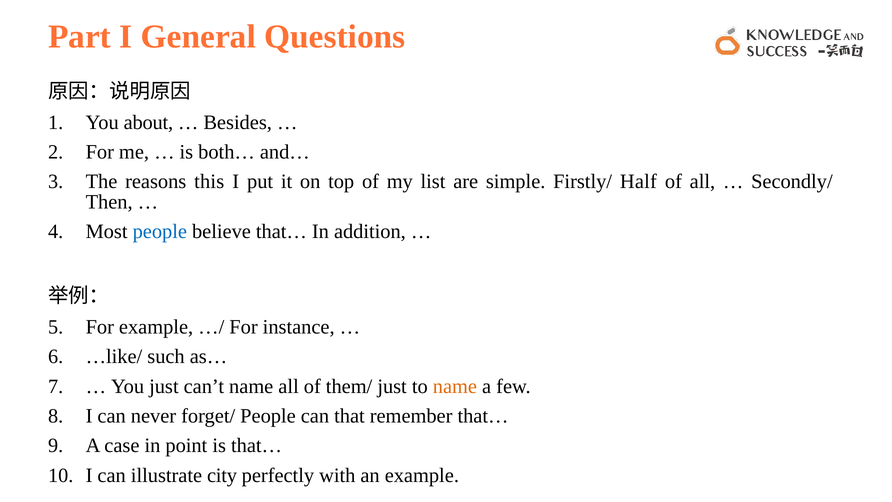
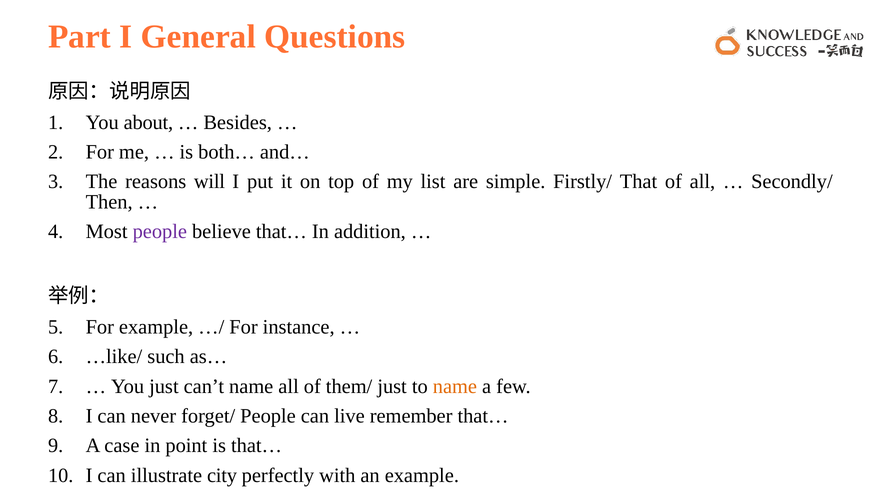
this: this -> will (209, 182)
Half: Half -> That (638, 182)
people colour: blue -> purple (160, 232)
that: that -> live (349, 416)
